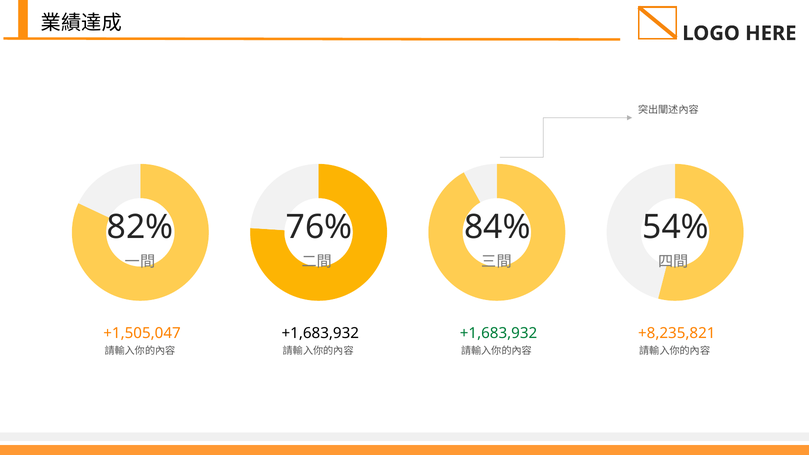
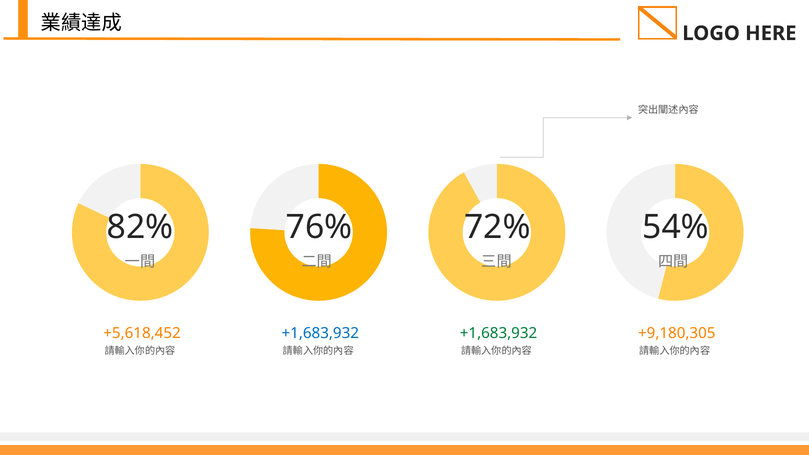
84%: 84% -> 72% (497, 227)
+1,505,047: +1,505,047 -> +5,618,452 (142, 333)
+1,683,932 colour: black -> blue (320, 333)
+8,235,821: +8,235,821 -> +9,180,305 (677, 333)
